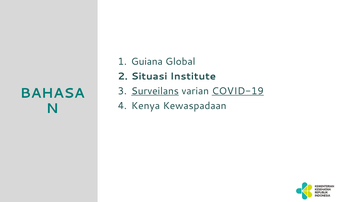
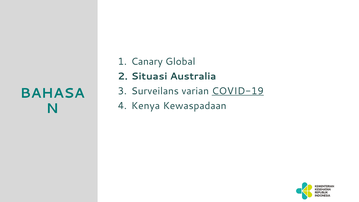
Guiana: Guiana -> Canary (147, 61)
Institute: Institute -> Australia (193, 76)
Surveilans underline: present -> none (155, 91)
